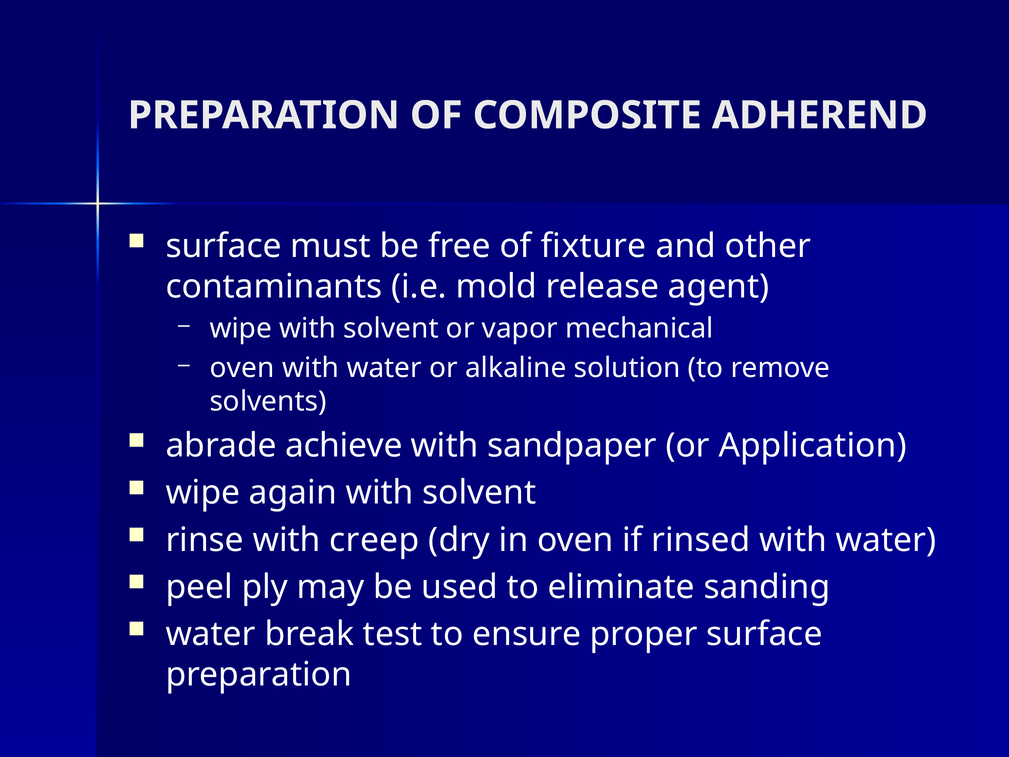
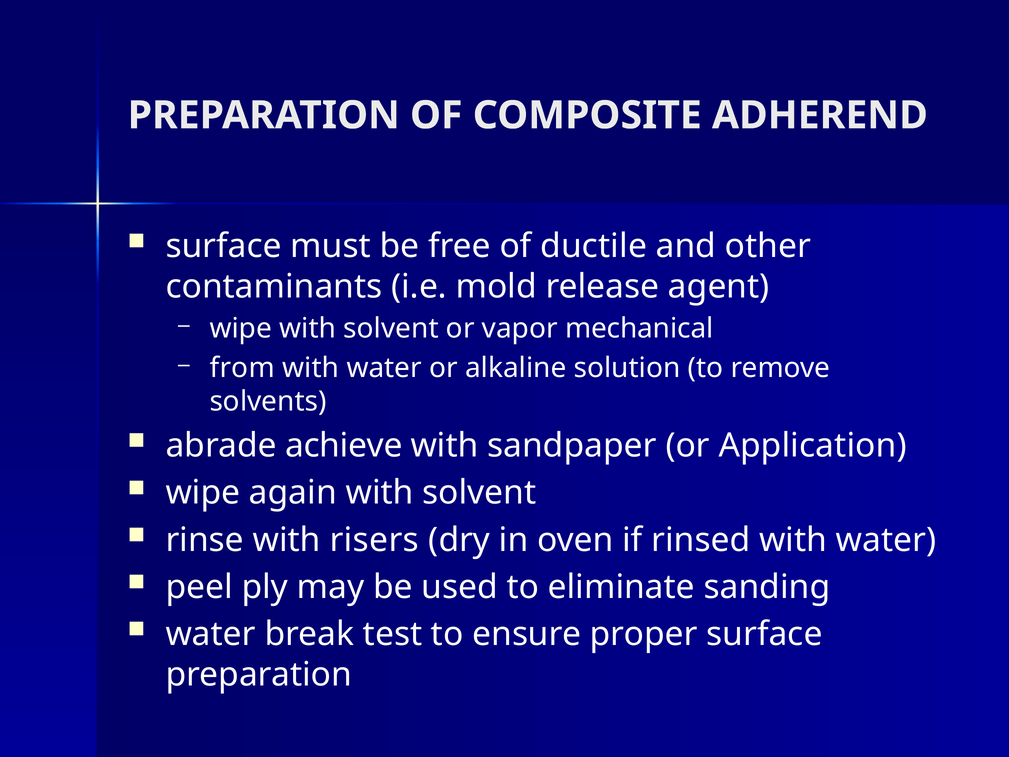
fixture: fixture -> ductile (594, 246)
oven: oven -> from (242, 368)
creep: creep -> risers (374, 540)
